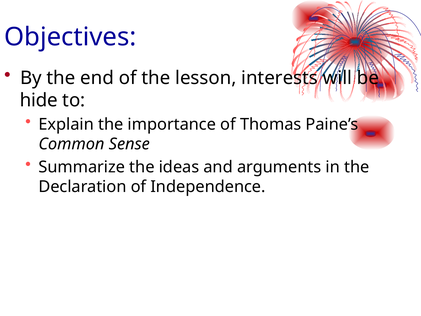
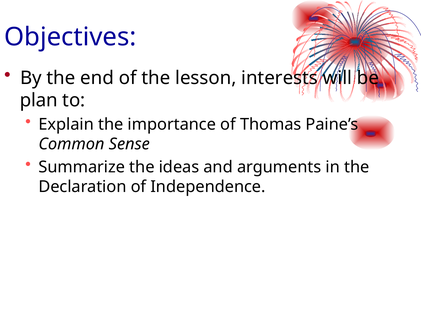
hide: hide -> plan (39, 100)
